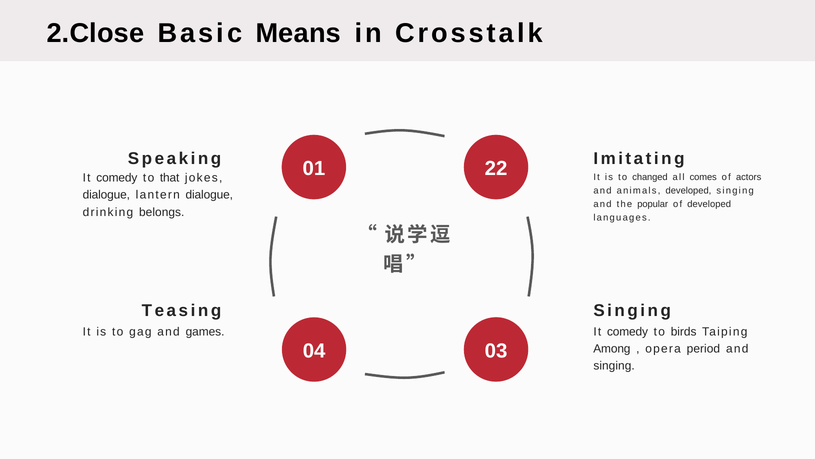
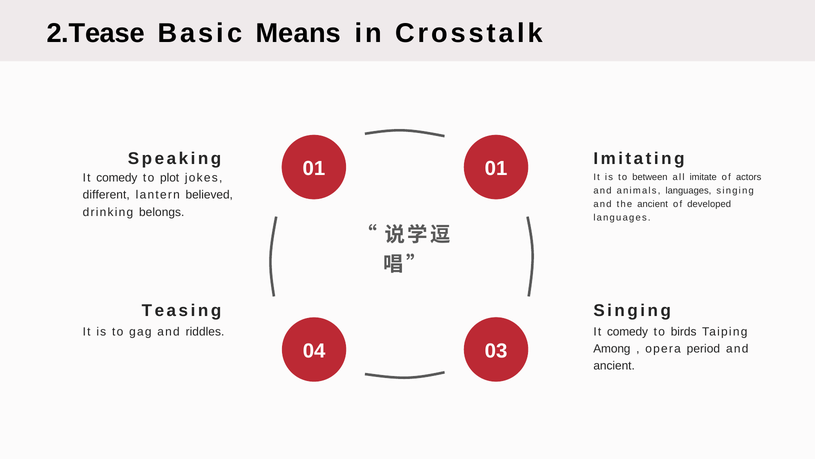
2.Close: 2.Close -> 2.Tease (96, 33)
01 22: 22 -> 01 (496, 168)
that: that -> plot (170, 178)
changed: changed -> between (650, 177)
comes: comes -> imitate (703, 177)
animals developed: developed -> languages (688, 191)
dialogue: dialogue -> different (106, 195)
lantern dialogue: dialogue -> believed (209, 195)
the popular: popular -> ancient (653, 204)
games: games -> riddles (205, 331)
singing: singing -> ancient (614, 366)
